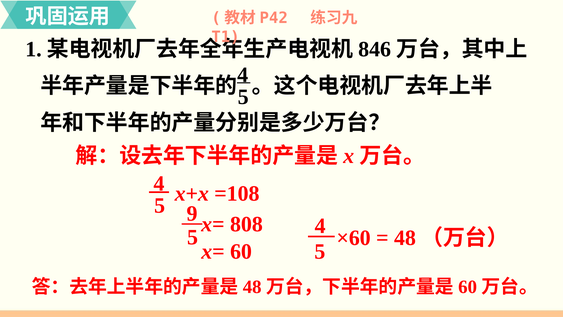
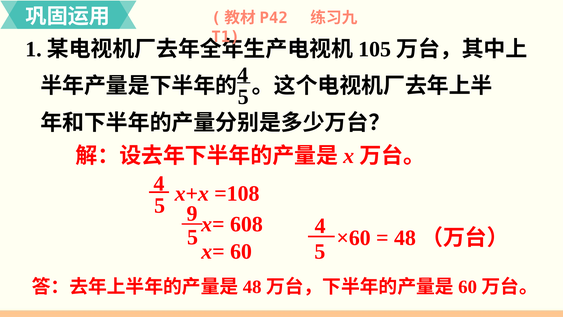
846: 846 -> 105 (375, 49)
808: 808 -> 608 (246, 224)
